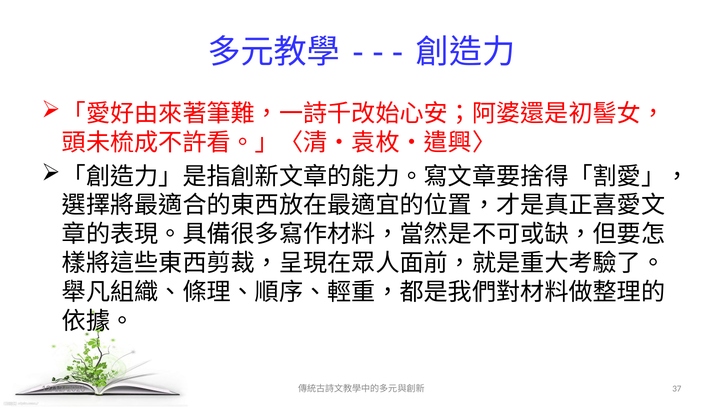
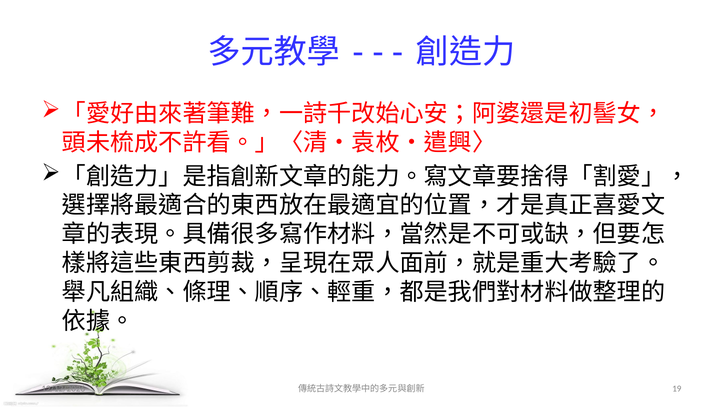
37: 37 -> 19 (677, 388)
